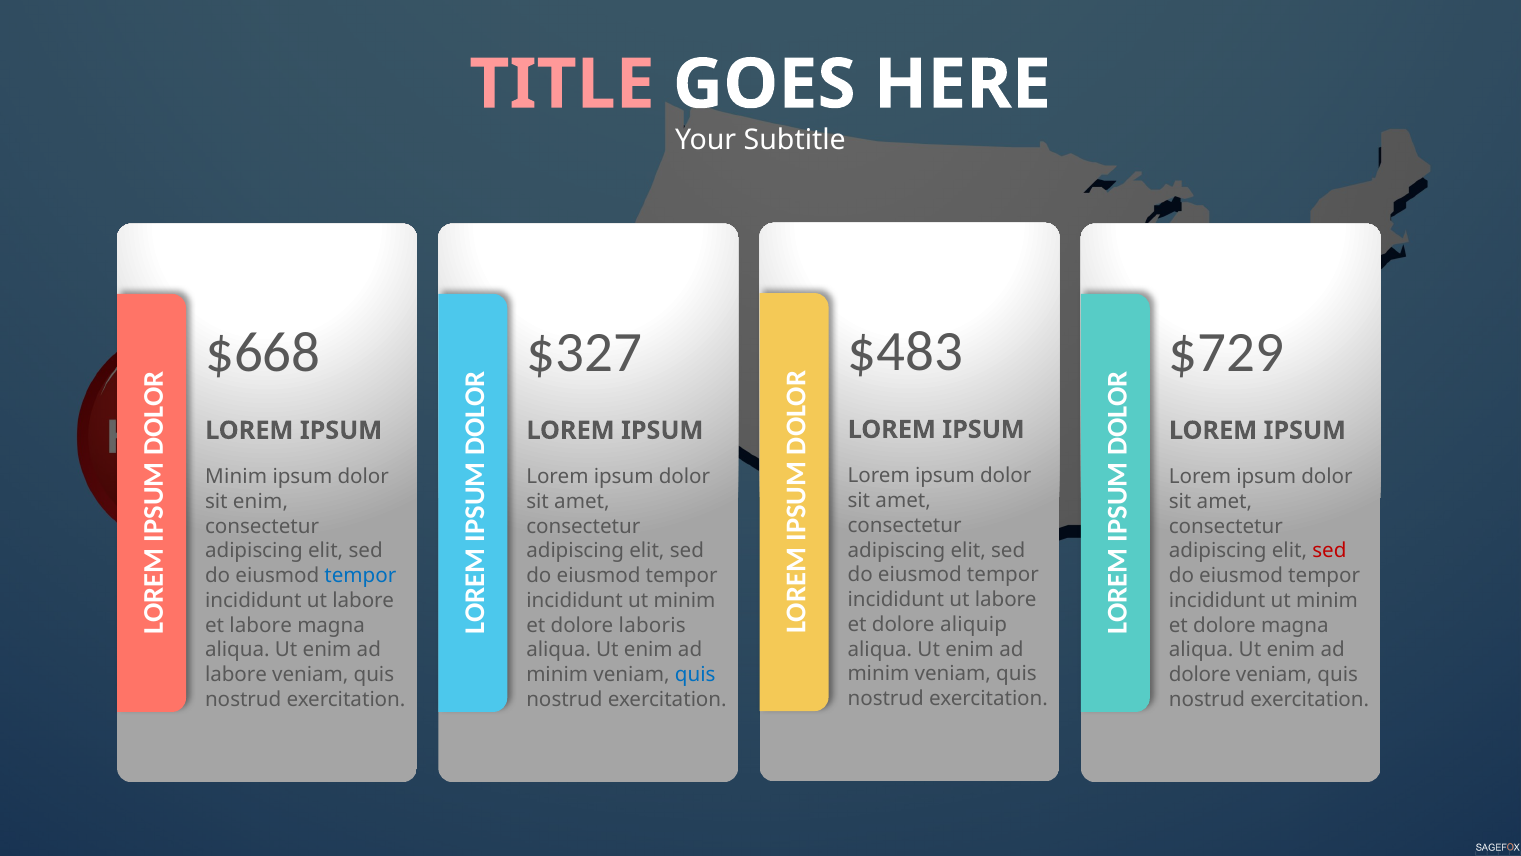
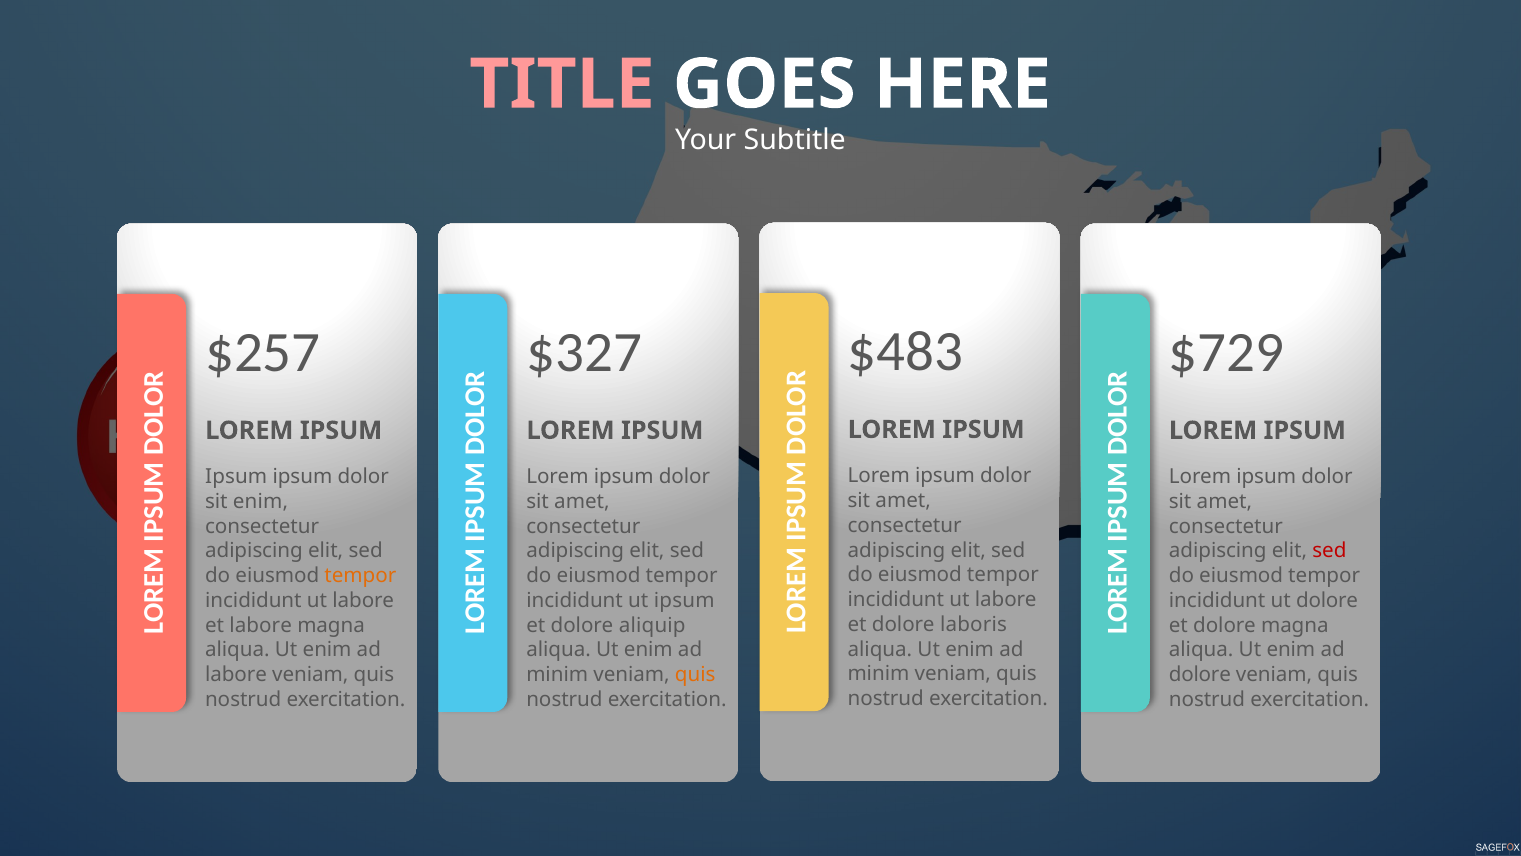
$668: $668 -> $257 (263, 353)
Minim: Minim -> Ipsum (236, 477)
tempor colour: blue -> orange (360, 576)
minim: minim -> ipsum (684, 600)
minim: minim -> dolore (1327, 600)
aliquip: aliquip -> laboris (974, 624)
laboris: laboris -> aliquip (652, 625)
quis colour: blue -> orange (695, 674)
